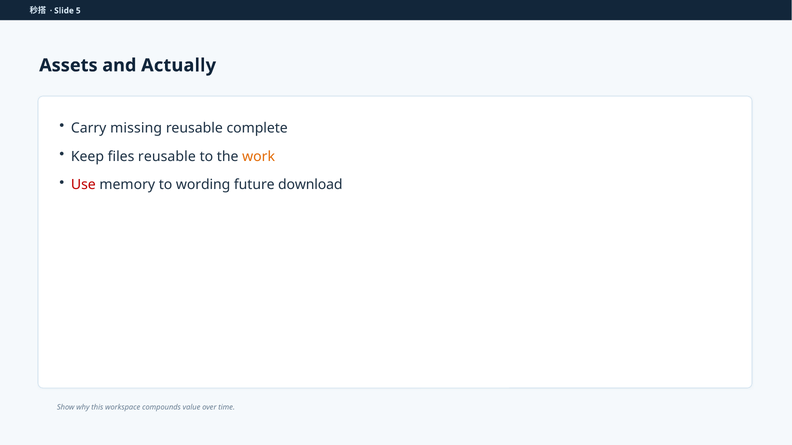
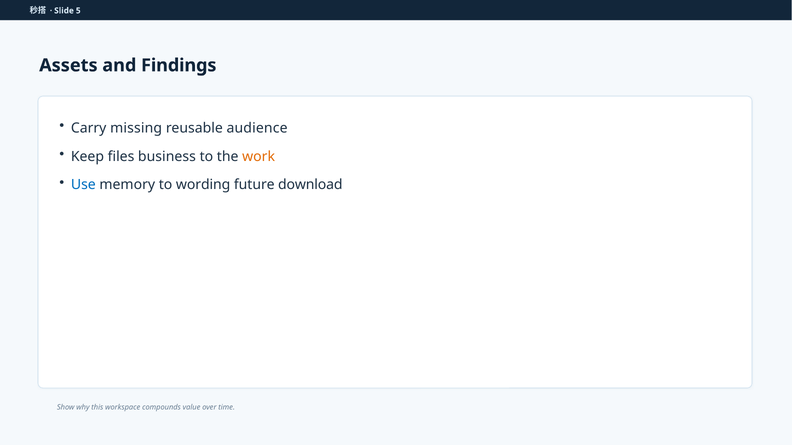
Actually: Actually -> Findings (179, 65)
complete: complete -> audience (257, 128)
files reusable: reusable -> business (167, 157)
Use colour: red -> blue (83, 185)
